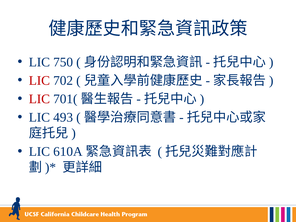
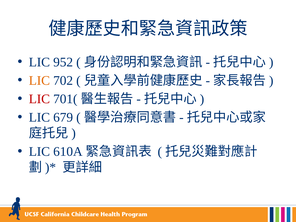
750: 750 -> 952 (63, 62)
LIC colour: red -> orange (39, 81)
493: 493 -> 679 (63, 117)
